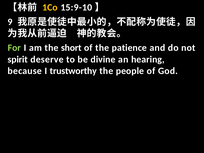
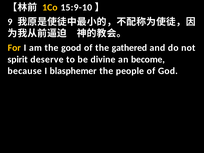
For colour: light green -> yellow (14, 48)
short: short -> good (71, 48)
patience: patience -> gathered (129, 48)
hearing: hearing -> become (148, 59)
trustworthy: trustworthy -> blasphemer (73, 71)
